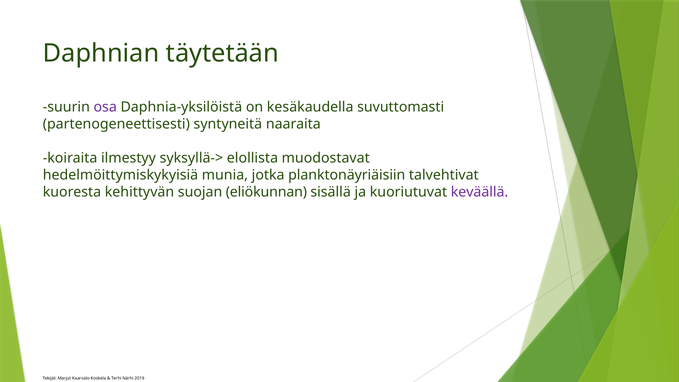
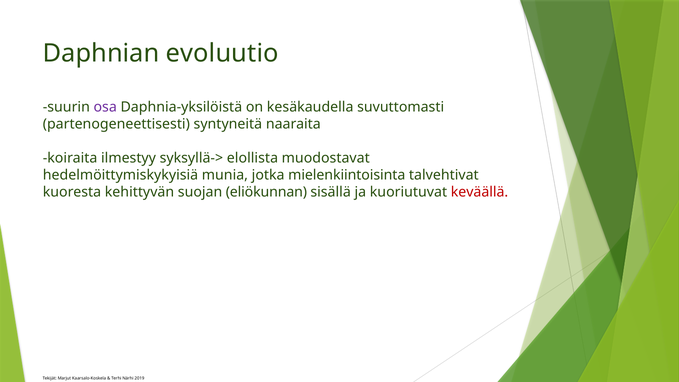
täytetään: täytetään -> evoluutio (222, 54)
planktonäyriäisiin: planktonäyriäisiin -> mielenkiintoisinta (347, 175)
keväällä colour: purple -> red (480, 192)
